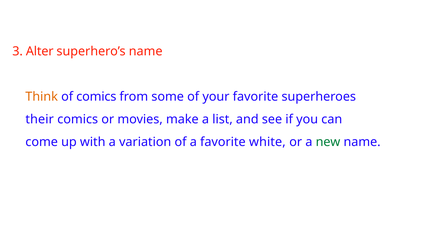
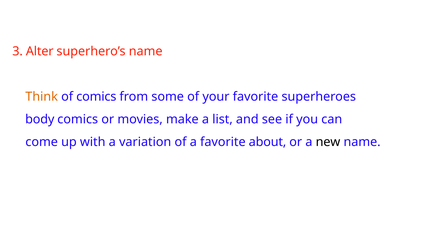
their: their -> body (40, 119)
white: white -> about (267, 142)
new colour: green -> black (328, 142)
